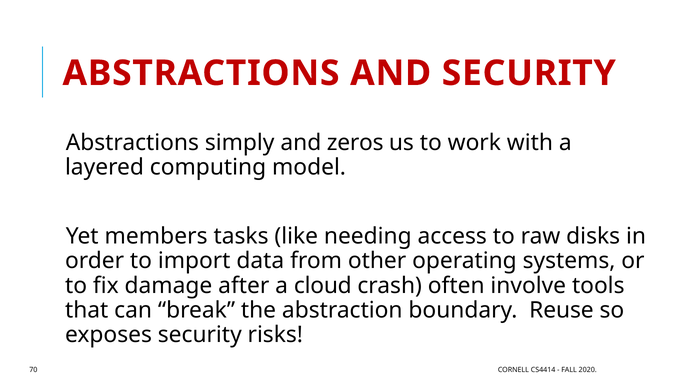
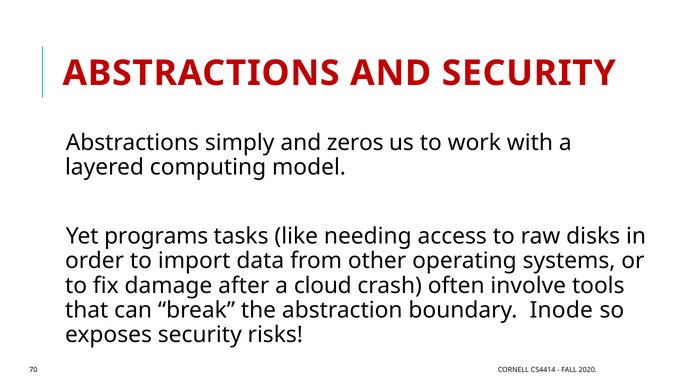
members: members -> programs (156, 237)
Reuse: Reuse -> Inode (561, 310)
